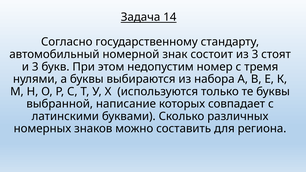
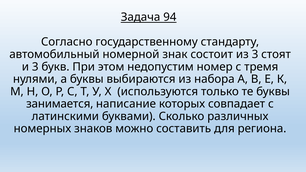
14: 14 -> 94 (170, 17)
выбранной: выбранной -> занимается (60, 104)
